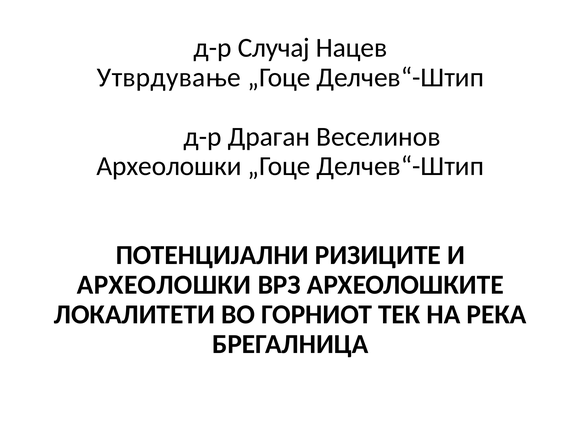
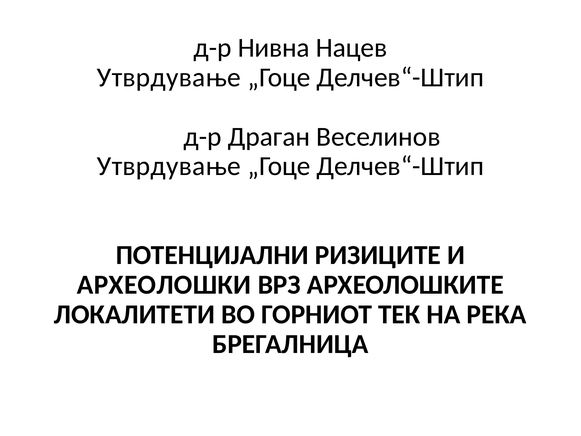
Случај: Случај -> Нивна (274, 48)
Археолошки: Археолошки -> Утврдување (169, 166)
